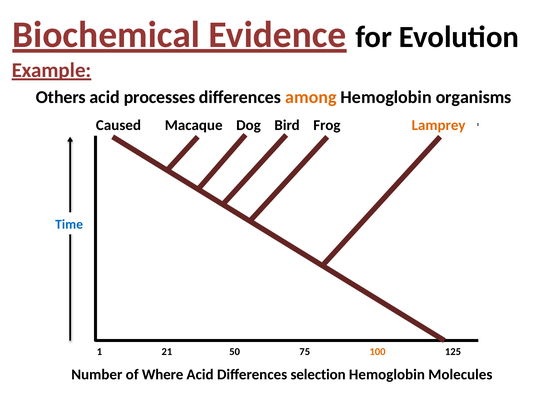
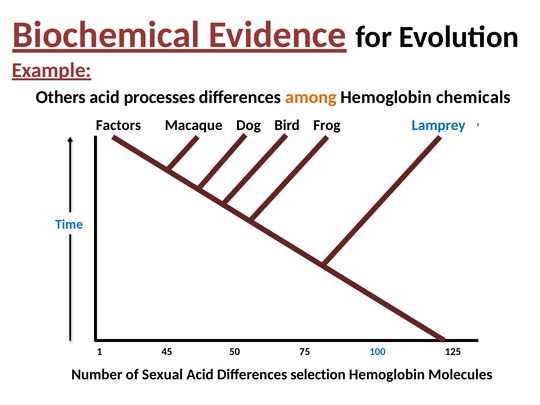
organisms: organisms -> chemicals (473, 97)
Caused: Caused -> Factors (118, 125)
Lamprey colour: orange -> blue (439, 125)
21: 21 -> 45 (167, 352)
100 colour: orange -> blue (378, 352)
Where: Where -> Sexual (162, 375)
